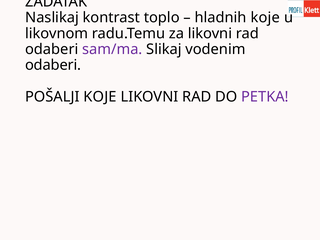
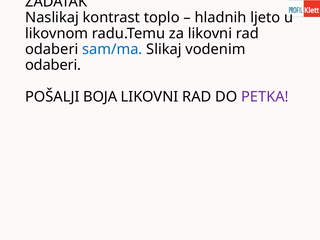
hladnih koje: koje -> ljeto (265, 18)
sam/ma colour: purple -> blue (112, 49)
POŠALJI KOJE: KOJE -> BOJA (100, 97)
